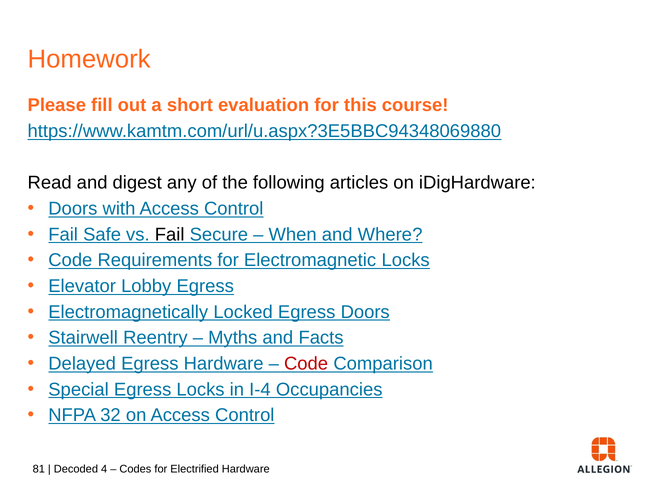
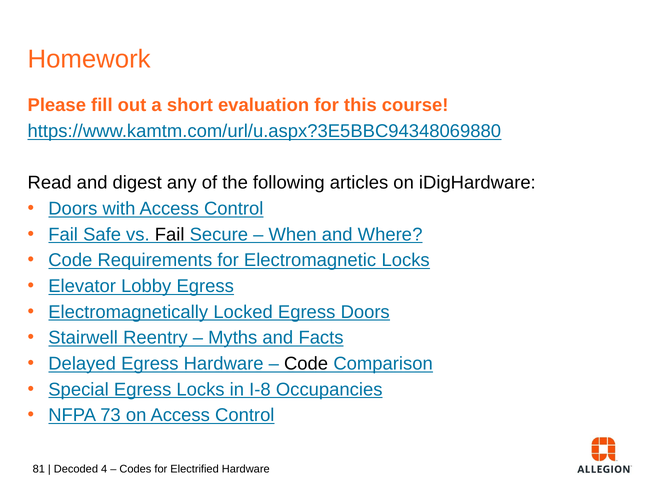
Code colour: red -> black (306, 363)
I-4: I-4 -> I-8 (260, 389)
32: 32 -> 73 (111, 415)
